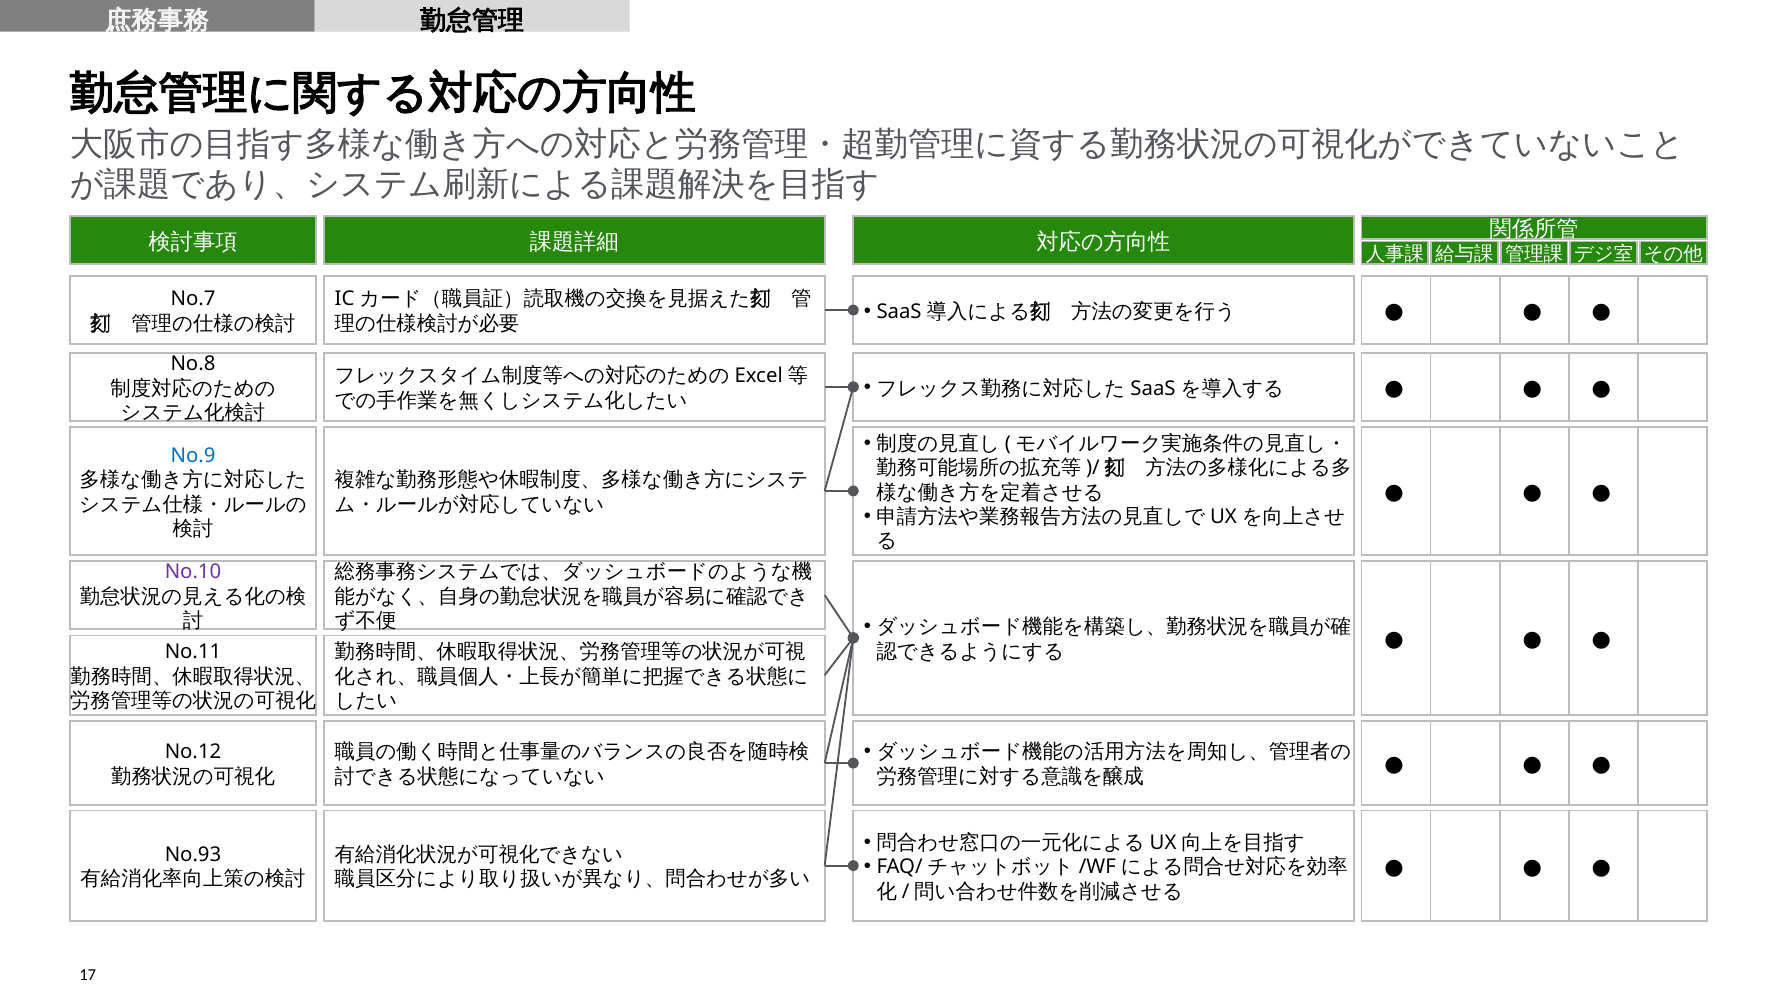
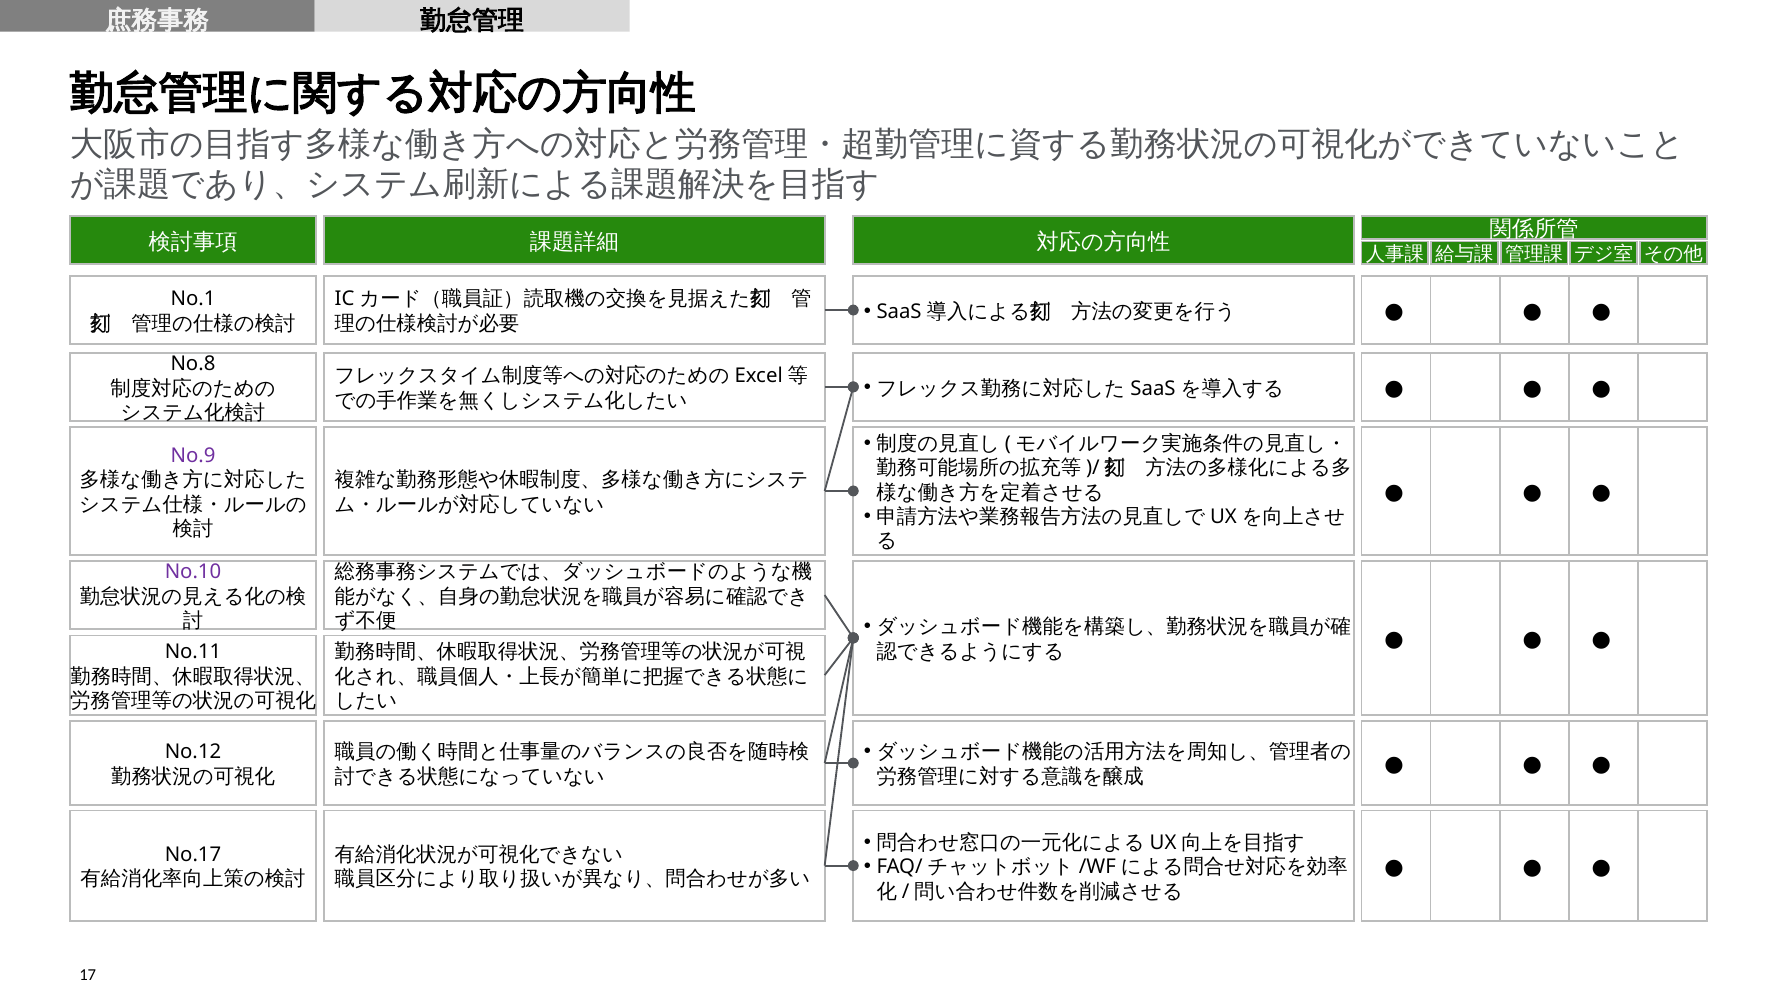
No.7: No.7 -> No.1 (193, 299)
No.9 colour: blue -> purple (193, 456)
No.93: No.93 -> No.17 (193, 855)
